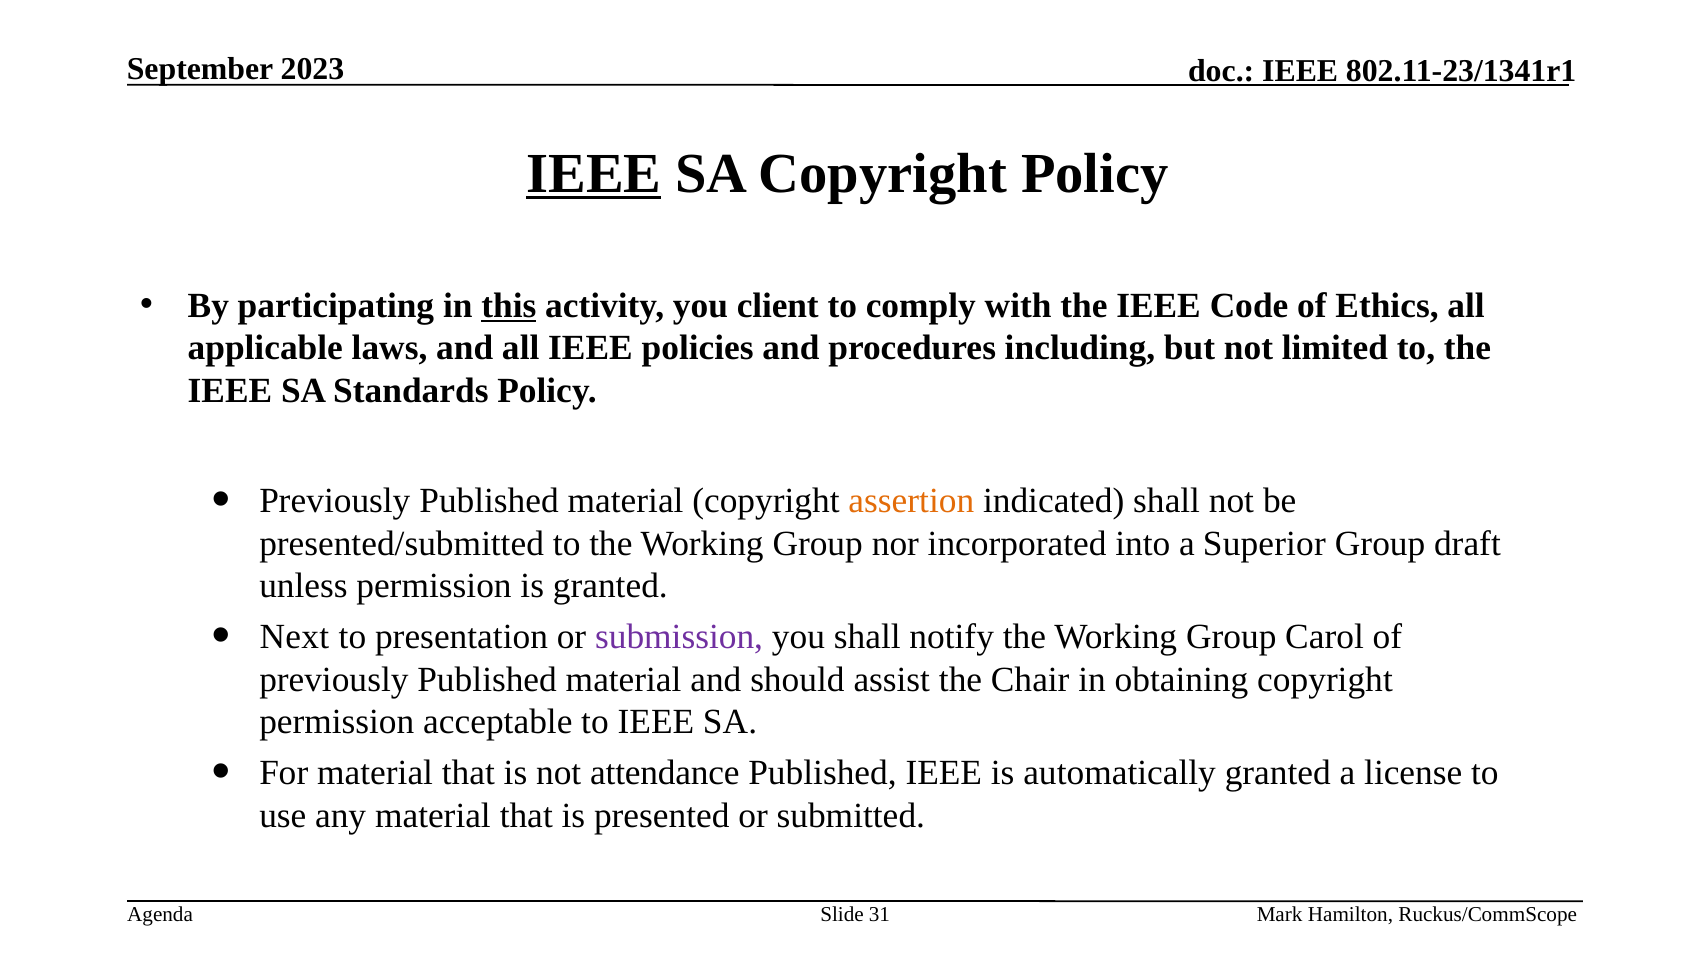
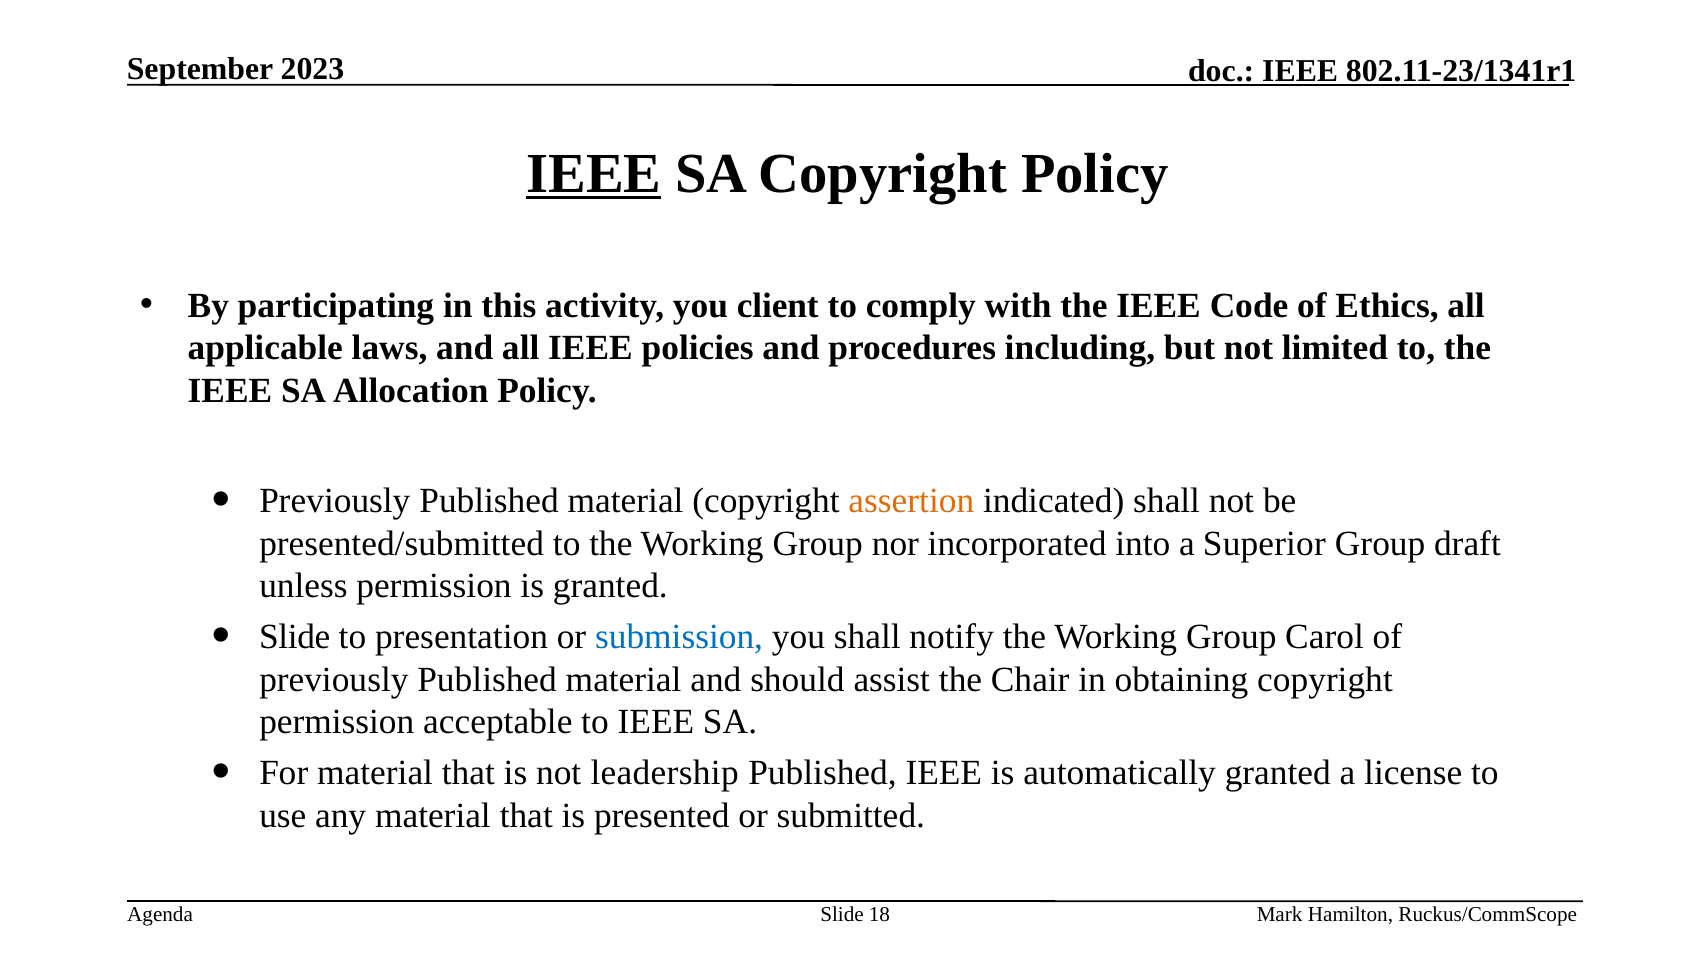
this underline: present -> none (509, 306)
Standards: Standards -> Allocation (411, 391)
Next: Next -> Slide (295, 637)
submission colour: purple -> blue (679, 637)
attendance: attendance -> leadership (665, 773)
31: 31 -> 18 (879, 915)
